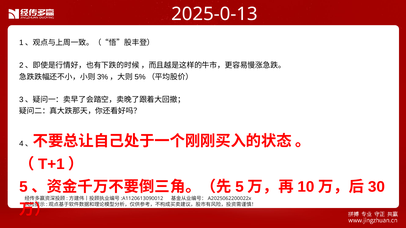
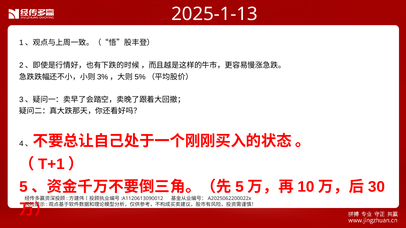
2025-0-13: 2025-0-13 -> 2025-1-13 (214, 14)
